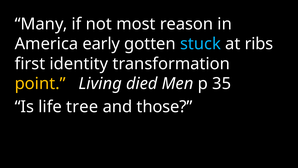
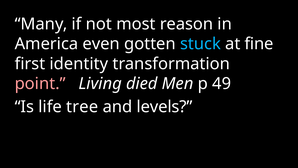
early: early -> even (101, 44)
ribs: ribs -> fine (259, 44)
point colour: yellow -> pink (40, 84)
35: 35 -> 49 (222, 84)
those: those -> levels (164, 107)
